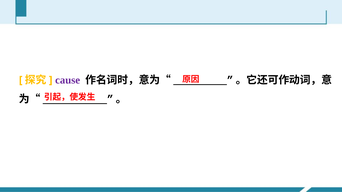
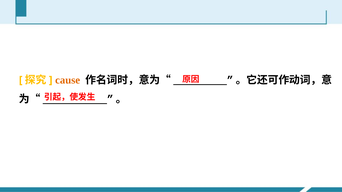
cause colour: purple -> orange (68, 80)
